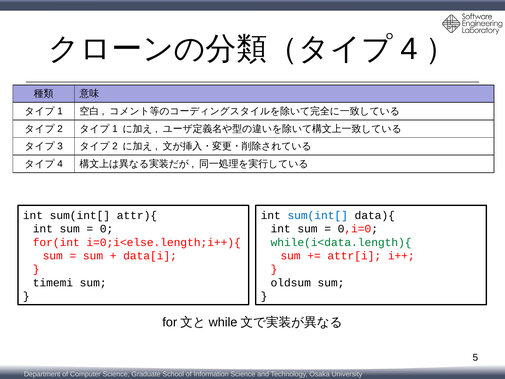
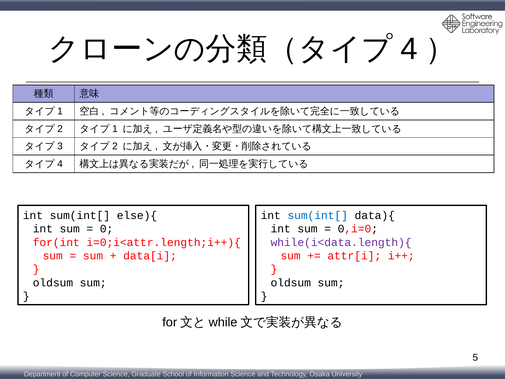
attr){: attr){ -> else){ (137, 215)
i=0;i<else.length;i++){: i=0;i<else.length;i++){ -> i=0;i<attr.length;i++){ (164, 242)
while(i<data.length){ colour: green -> purple (341, 242)
timemi: timemi -> oldsum (53, 283)
